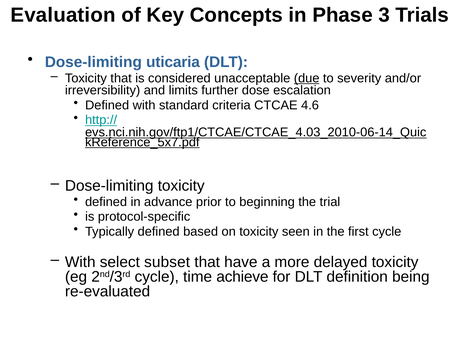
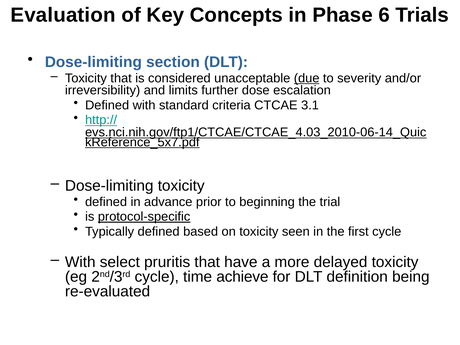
3: 3 -> 6 (384, 15)
uticaria: uticaria -> section (173, 62)
4.6: 4.6 -> 3.1 (310, 105)
protocol-specific underline: none -> present (144, 217)
subset: subset -> pruritis (167, 262)
